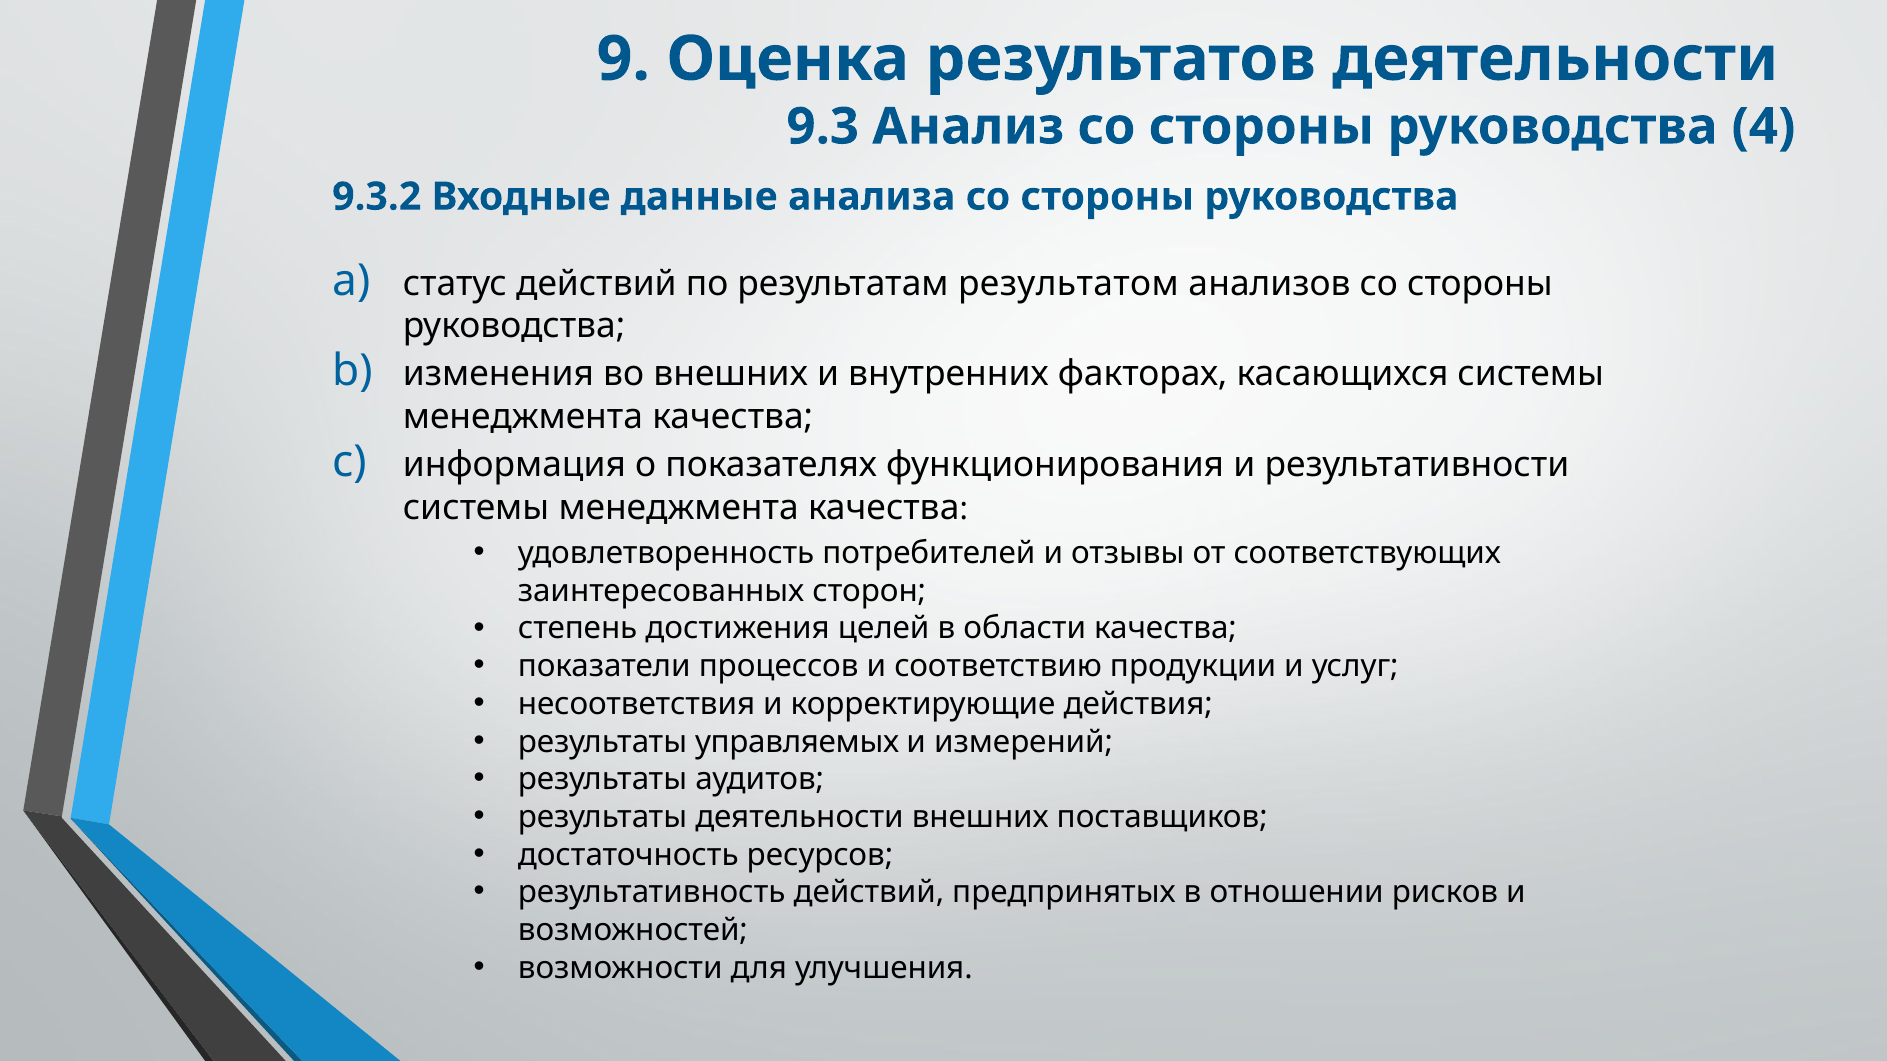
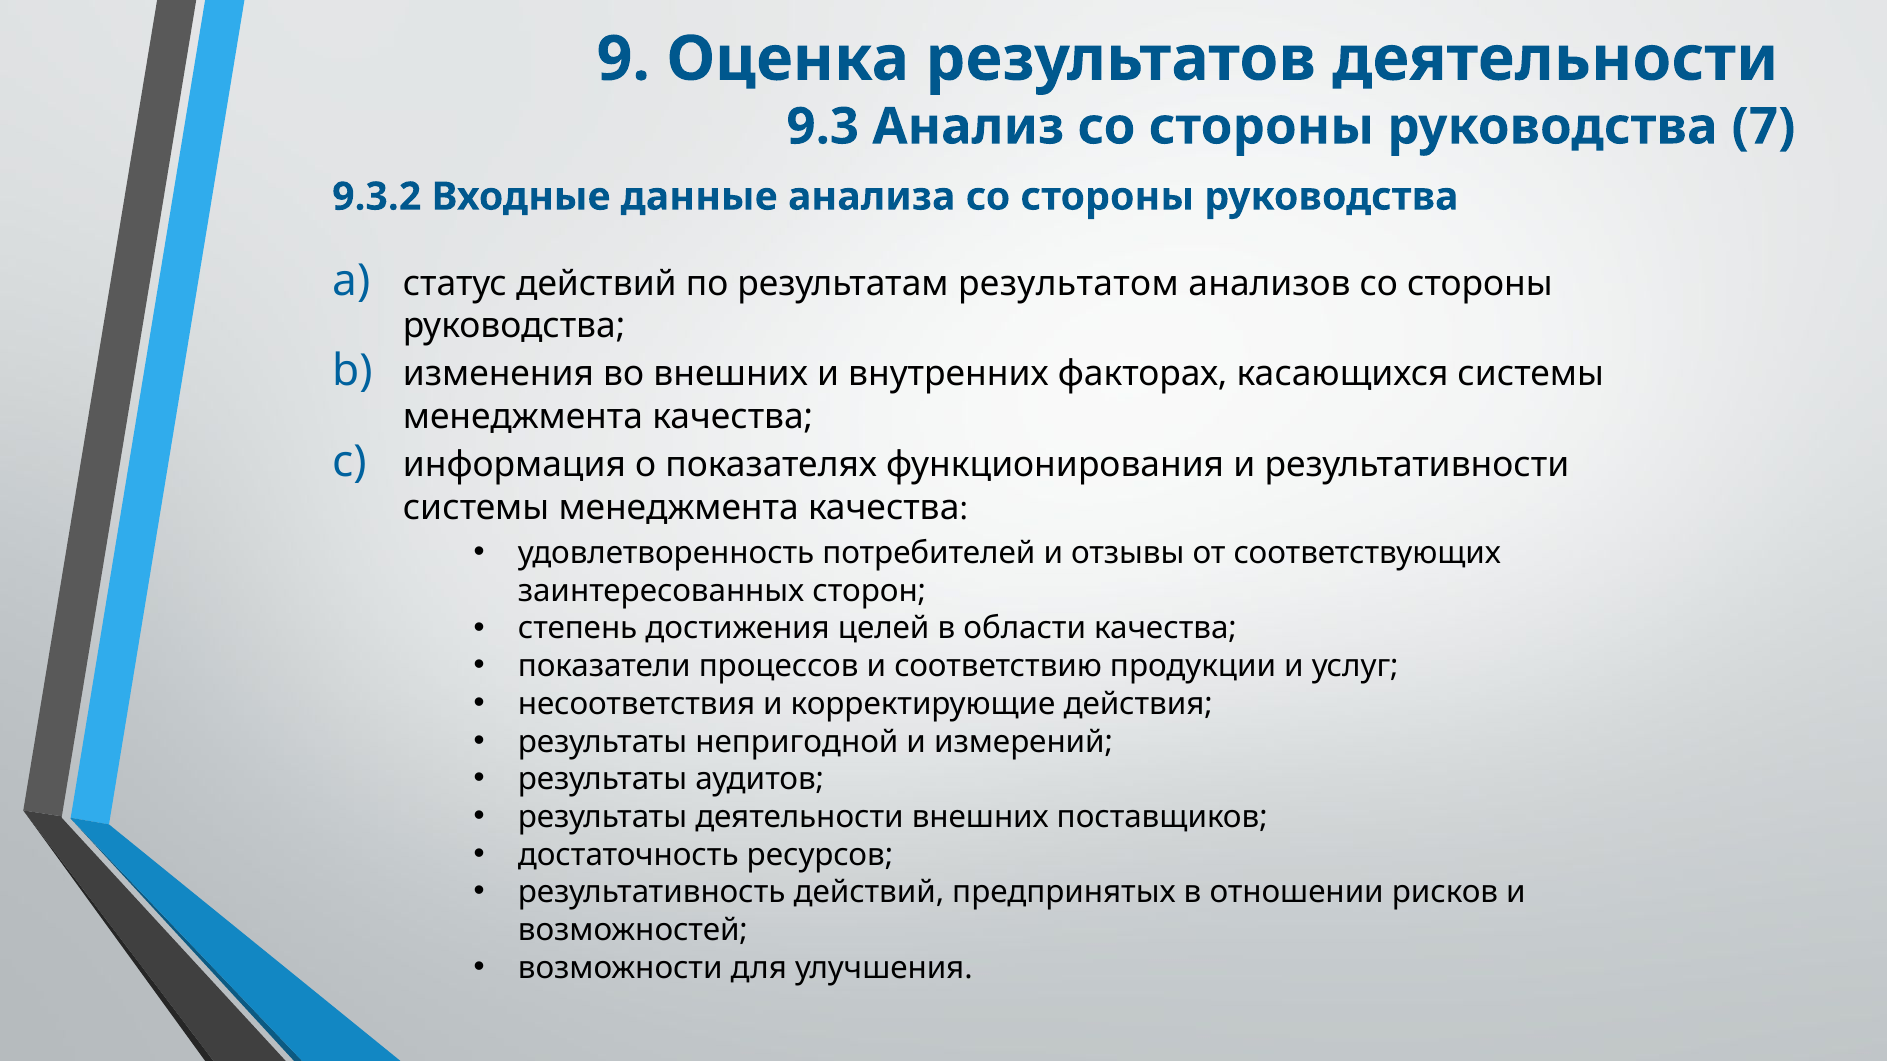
4: 4 -> 7 (1763, 127)
управляемых: управляемых -> непригодной (797, 742)
